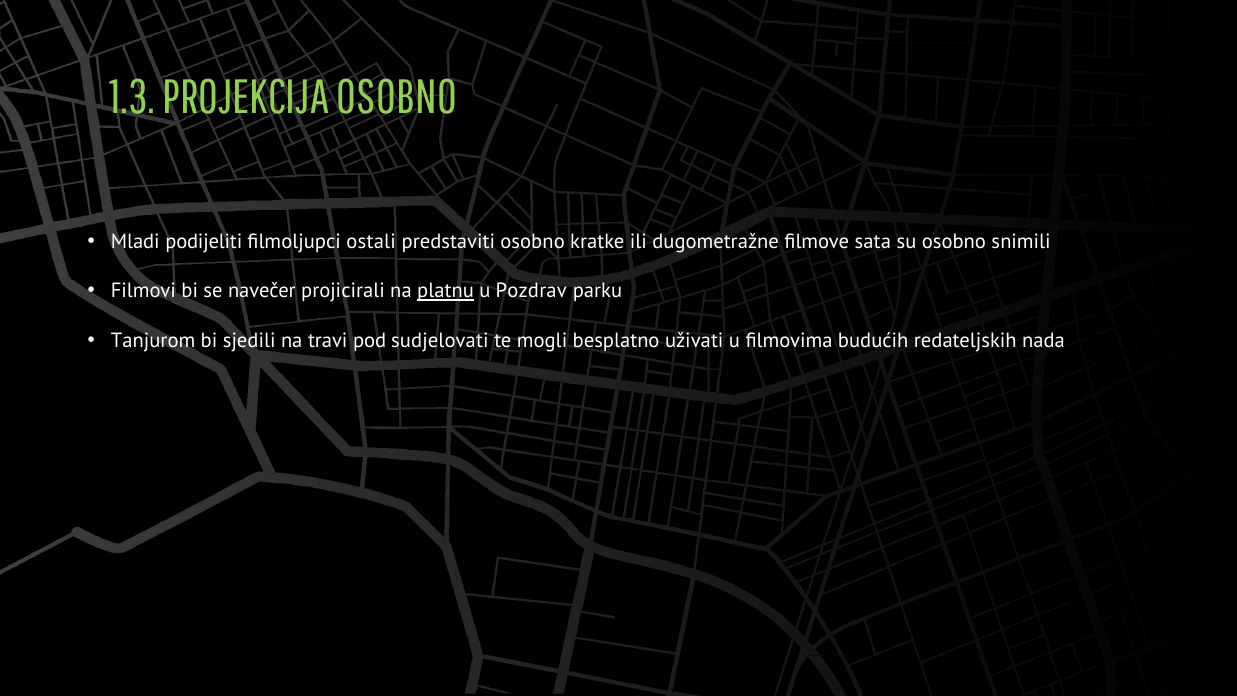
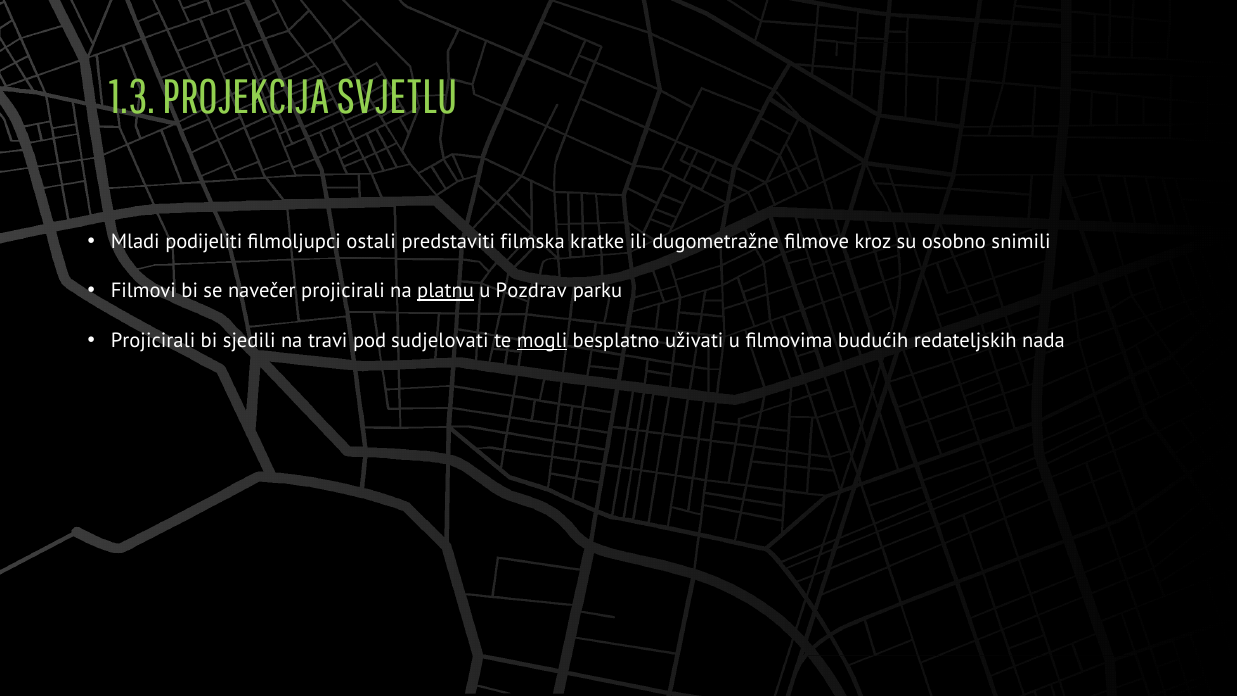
PROJEKCIJA OSOBNO: OSOBNO -> SVJETLU (397, 97)
predstaviti osobno: osobno -> filmska (533, 242)
sata: sata -> kroz (873, 242)
Tanjurom: Tanjurom -> Projicirali (153, 340)
mogli underline: none -> present (542, 340)
